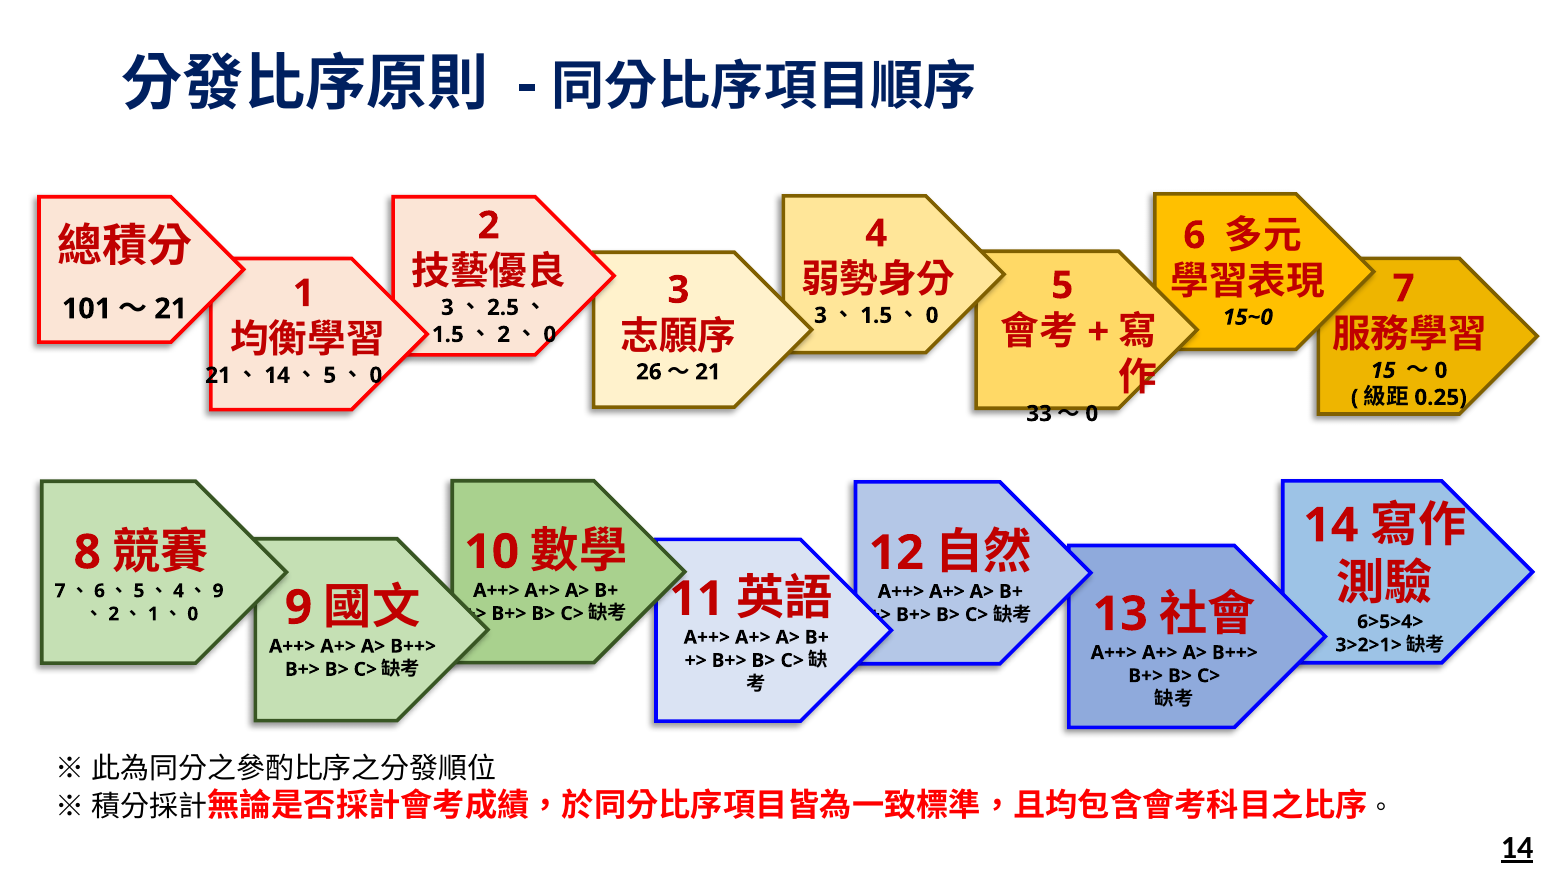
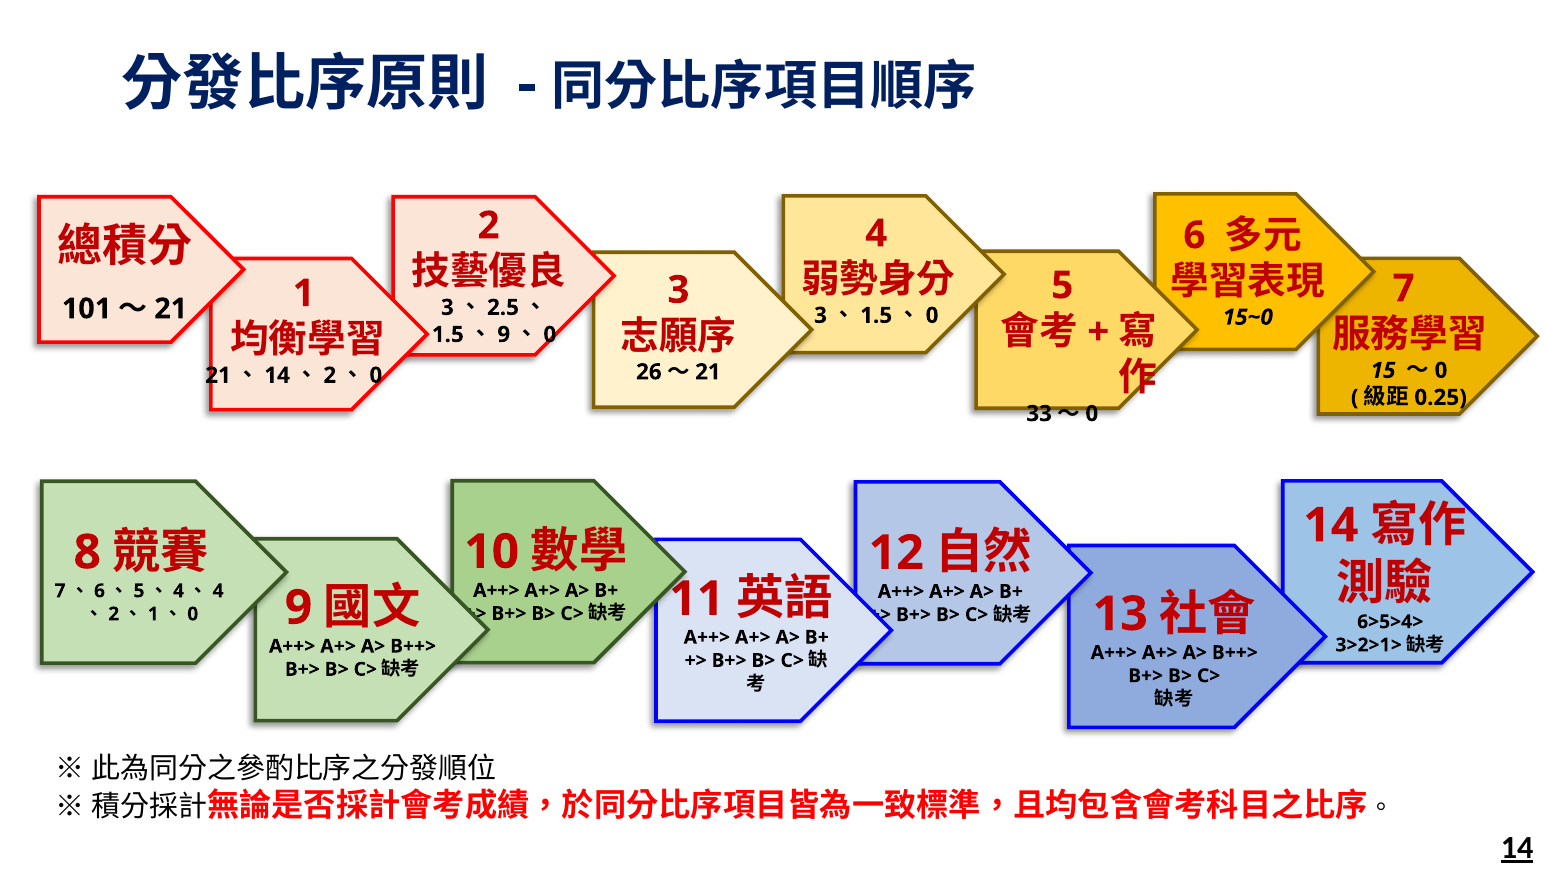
2: 2 -> 9 (504, 335)
5: 5 -> 2 (330, 375)
9: 9 -> 4 (218, 591)
